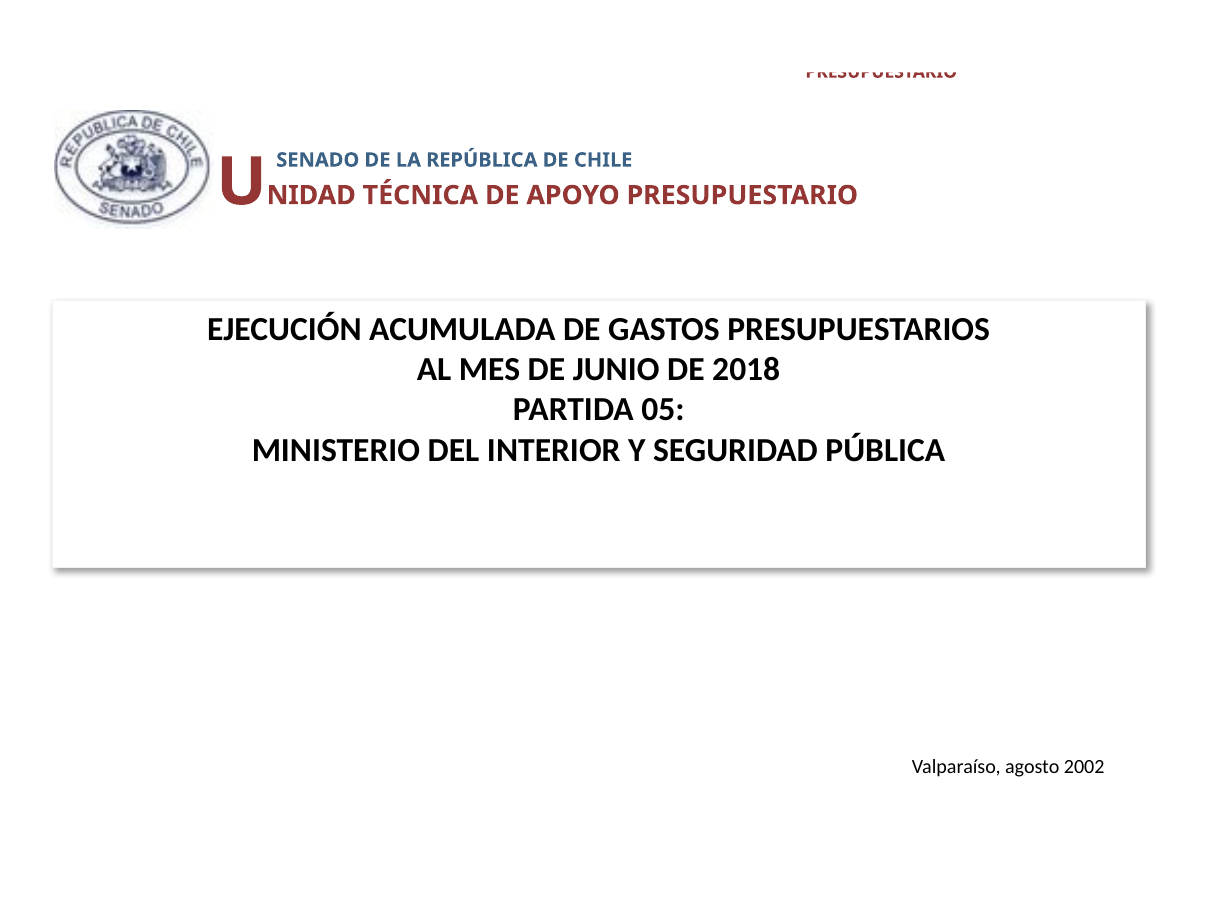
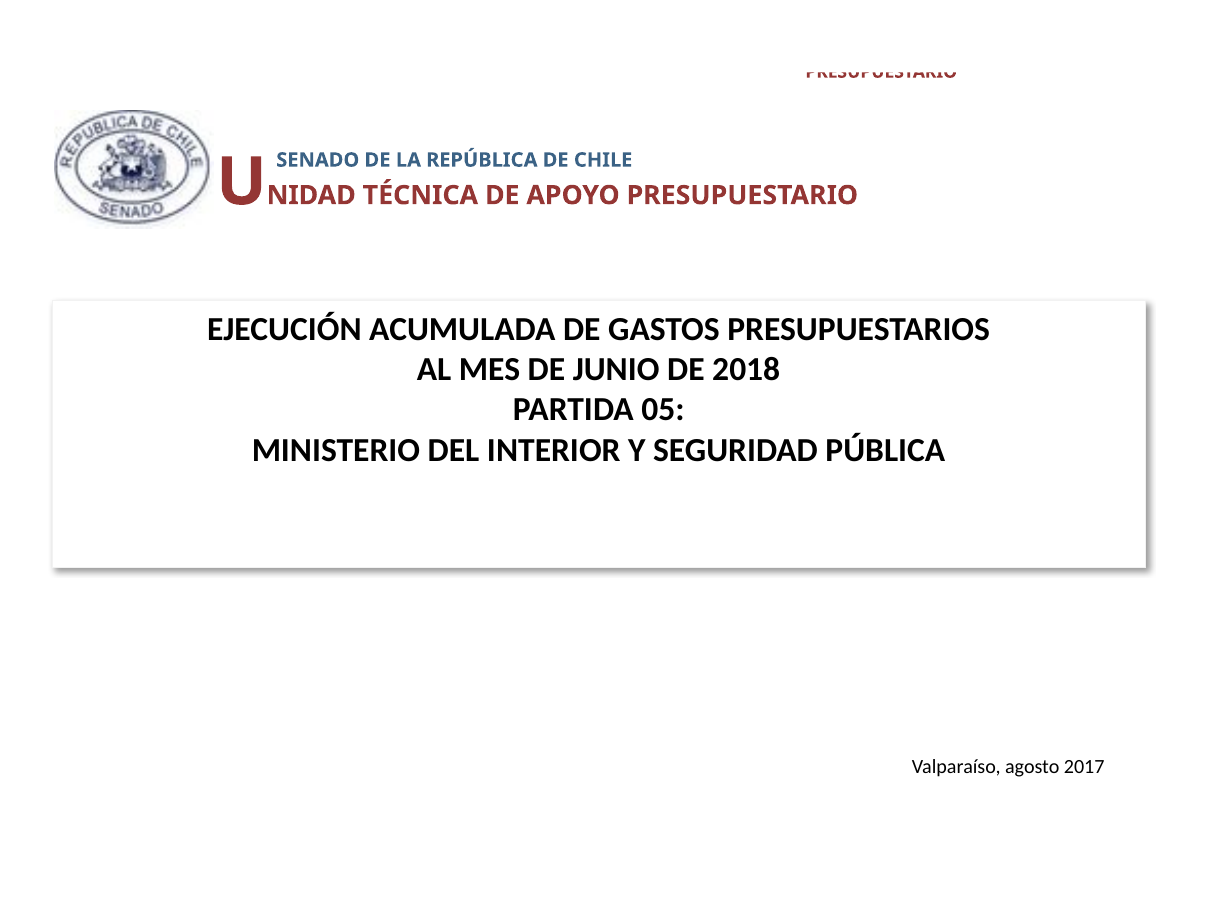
2002: 2002 -> 2017 (1084, 767)
